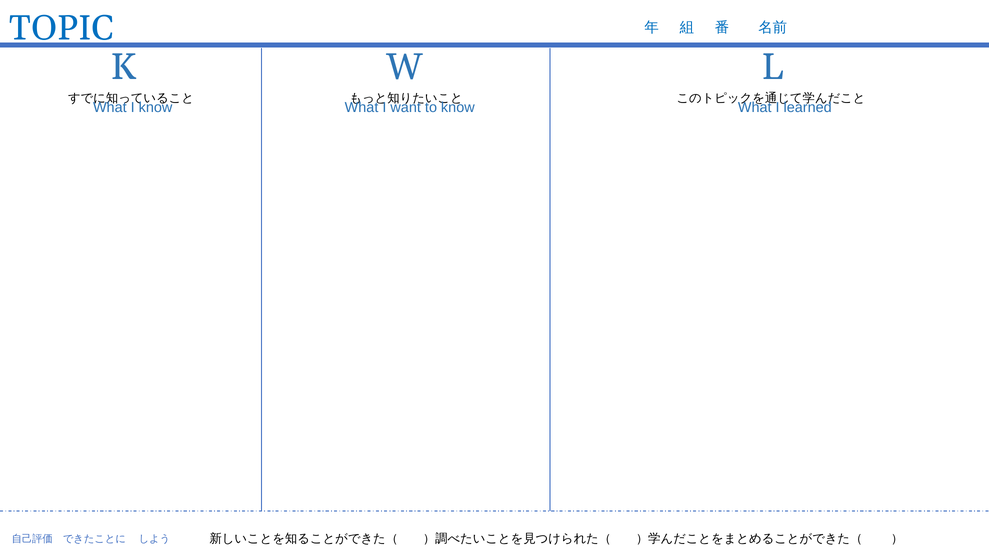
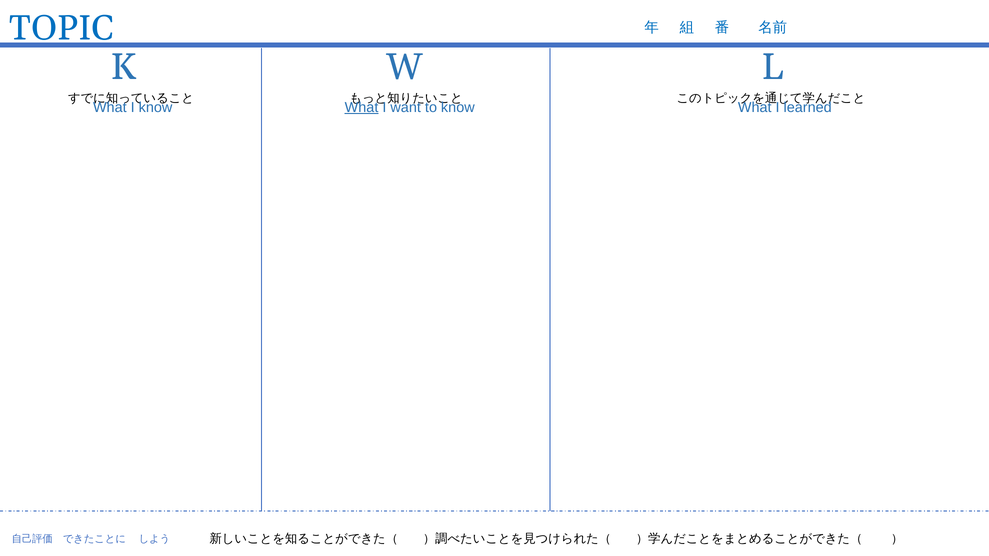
What underline: none -> present (362, 107)
